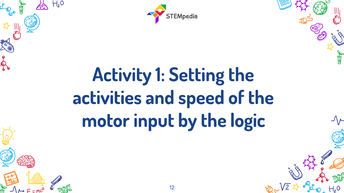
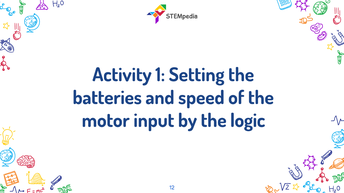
activities: activities -> batteries (107, 98)
